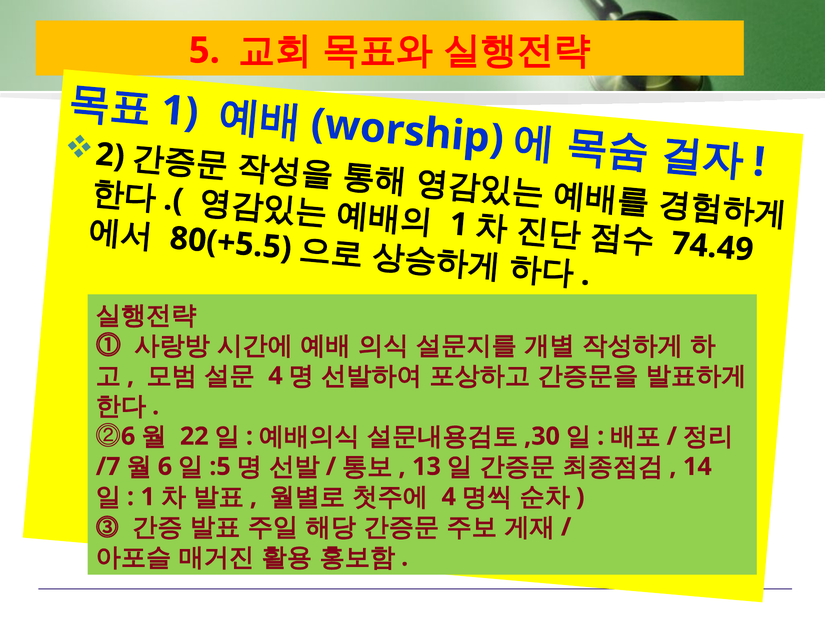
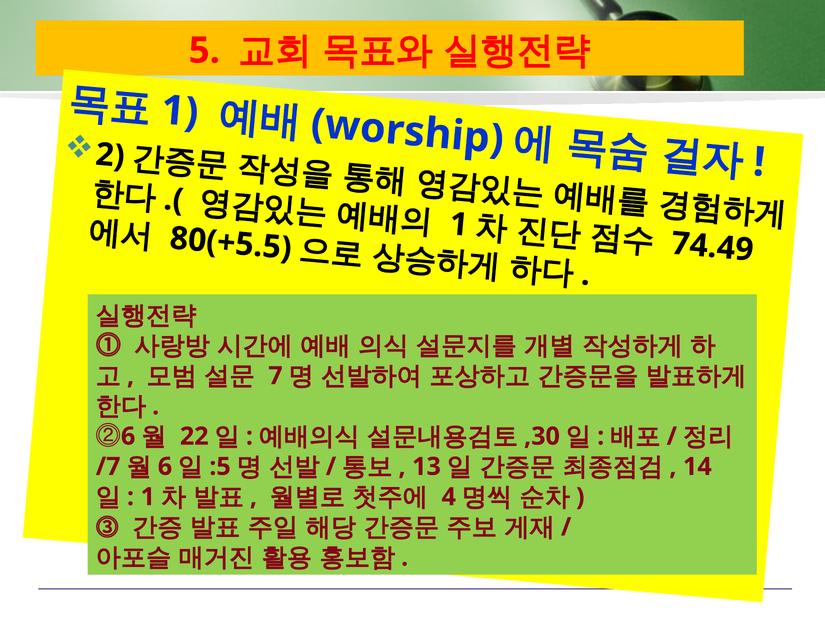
4: 4 -> 7 (275, 376)
